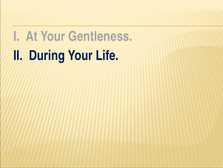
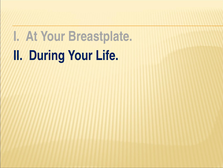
Gentleness: Gentleness -> Breastplate (100, 36)
